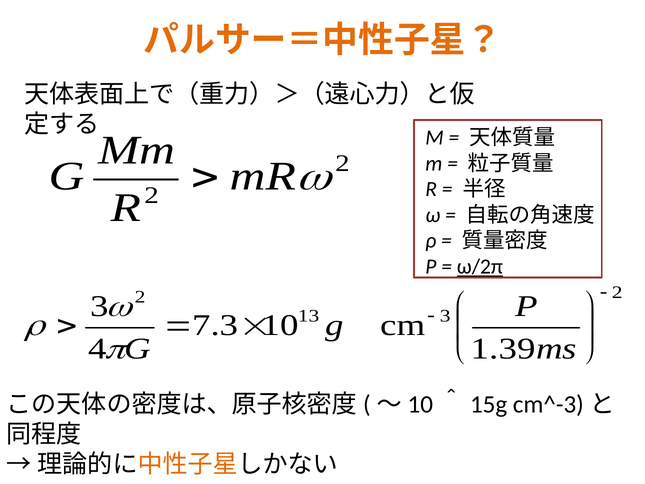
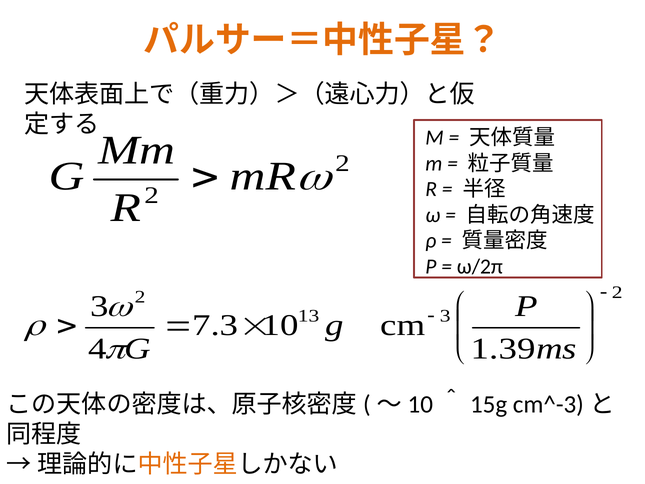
ω/2π underline: present -> none (480, 267)
